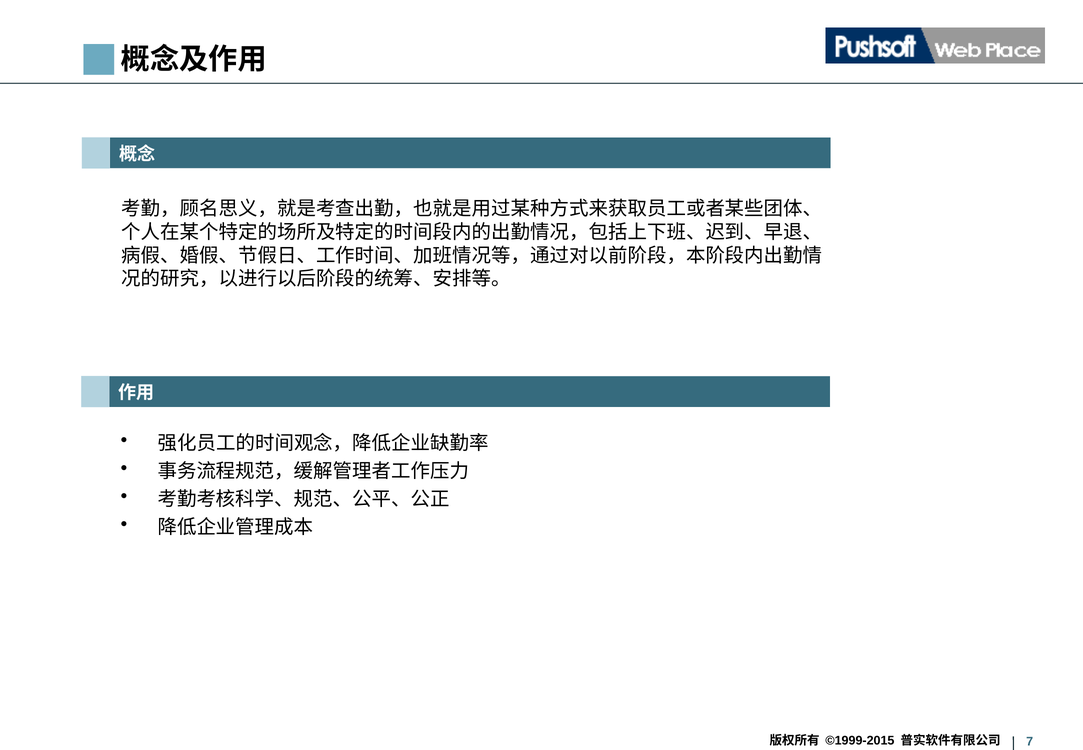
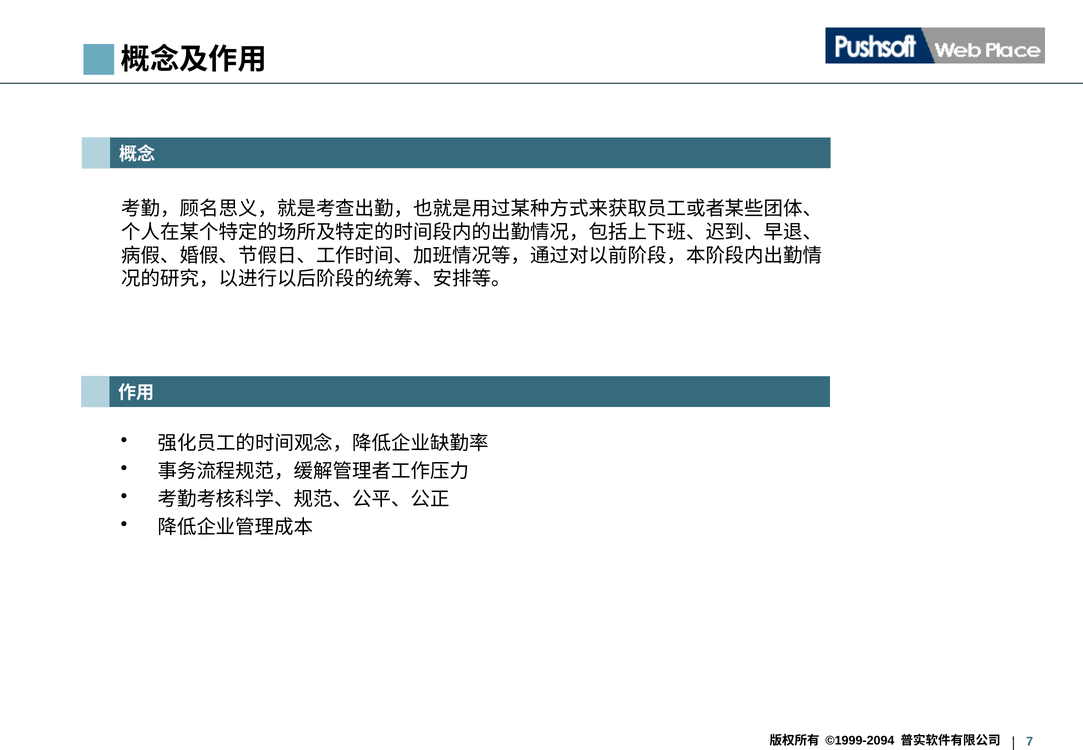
©1999-2015: ©1999-2015 -> ©1999-2094 (860, 740)
